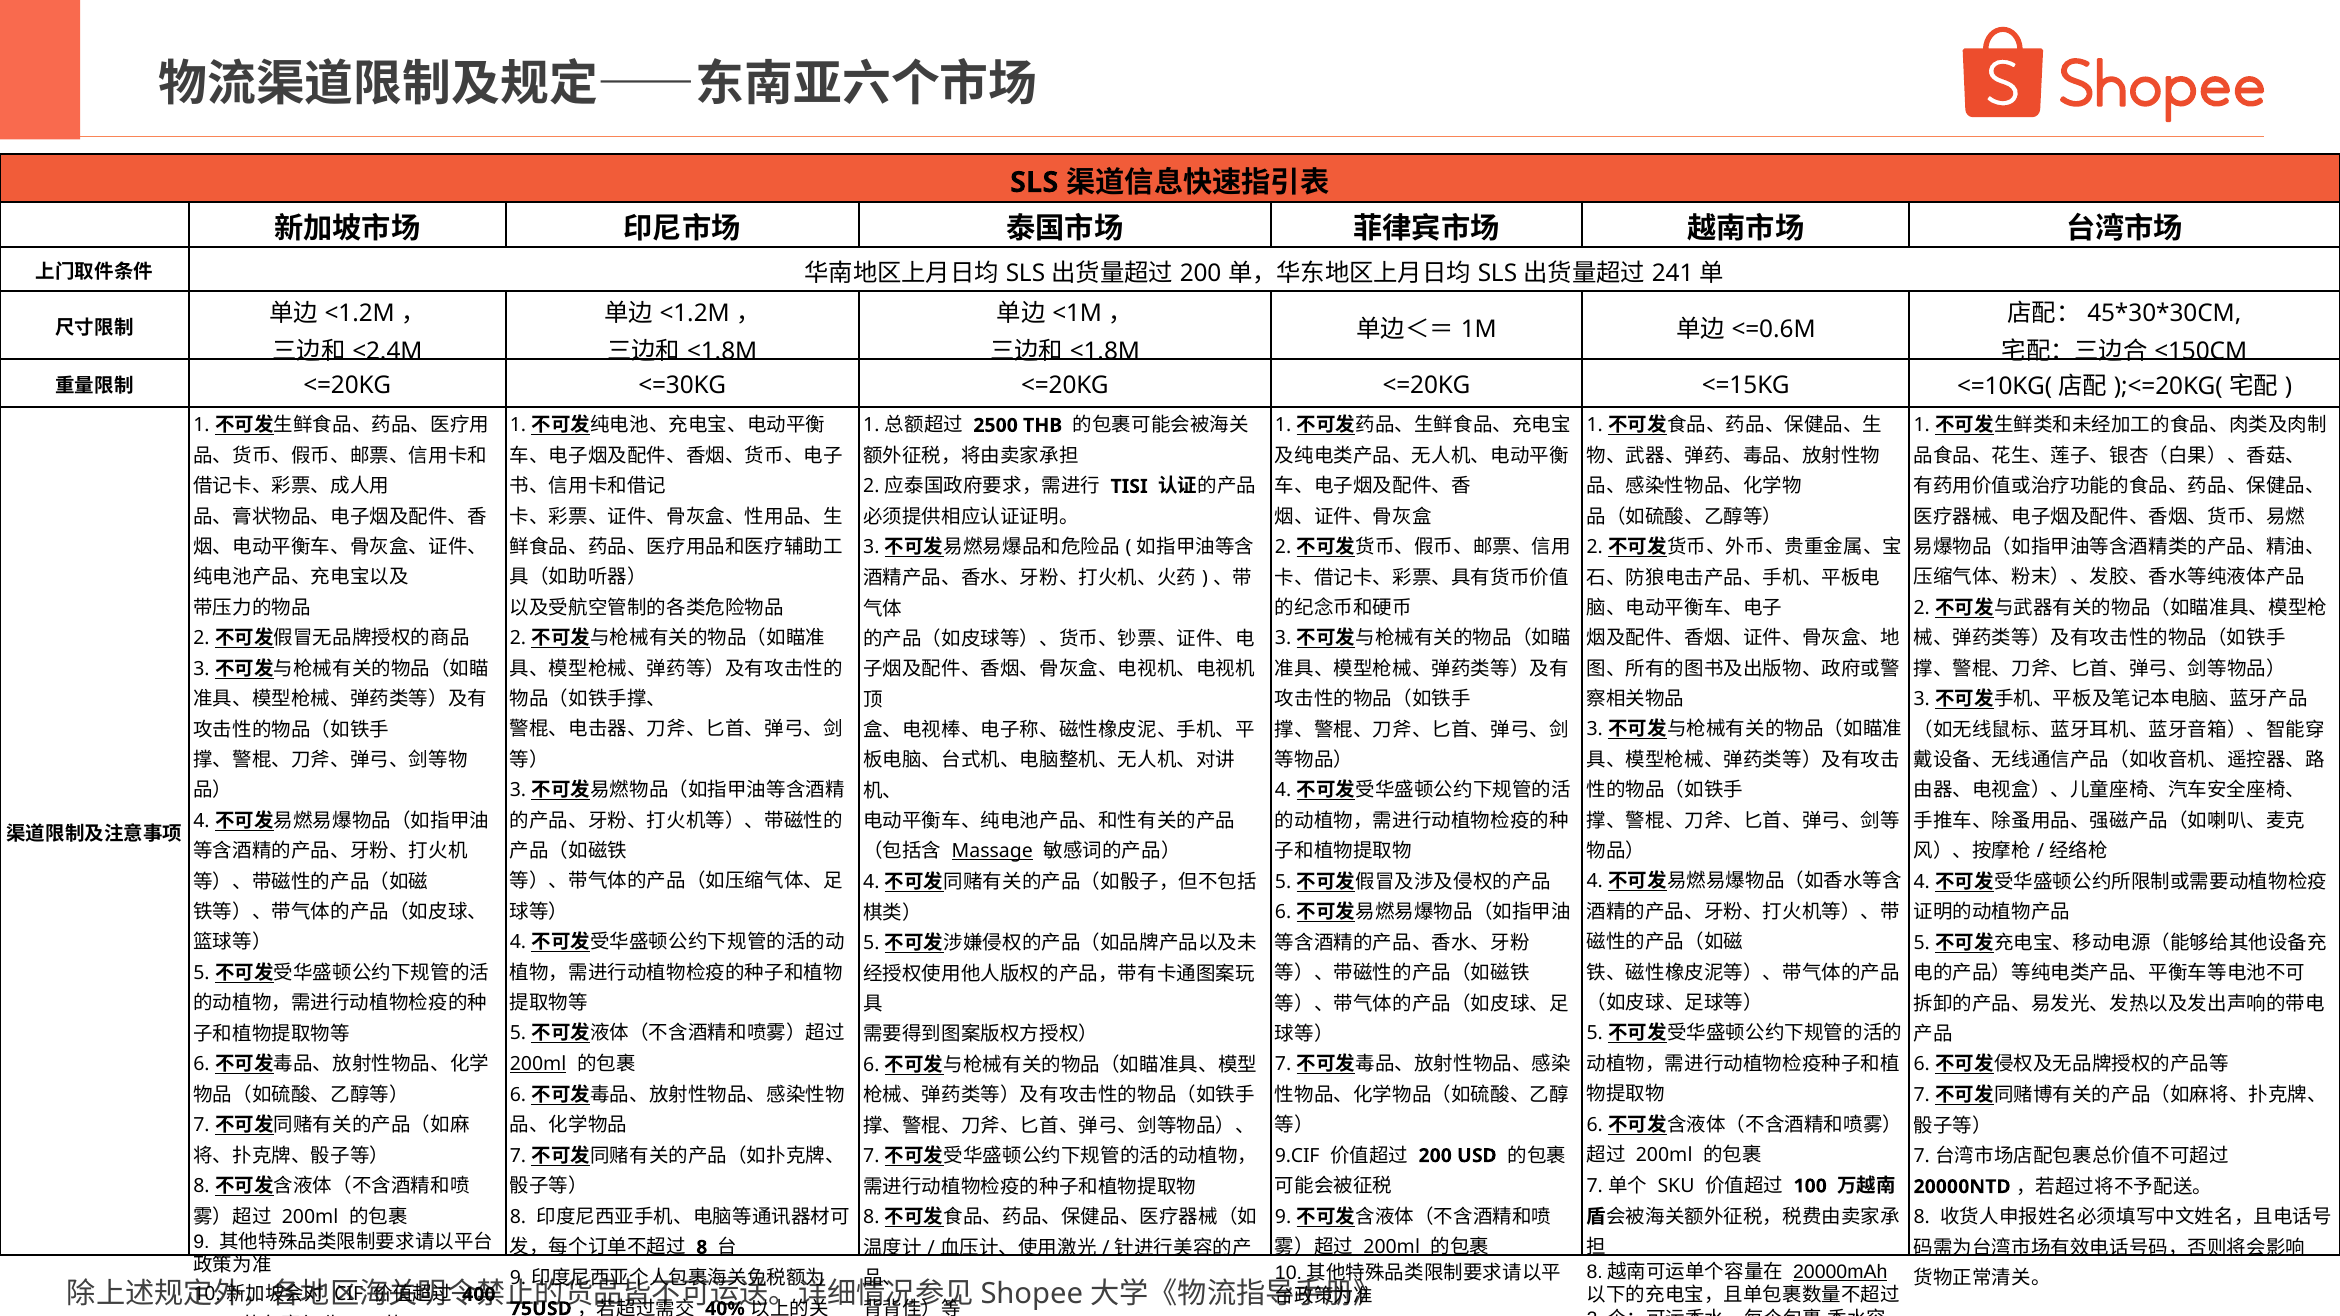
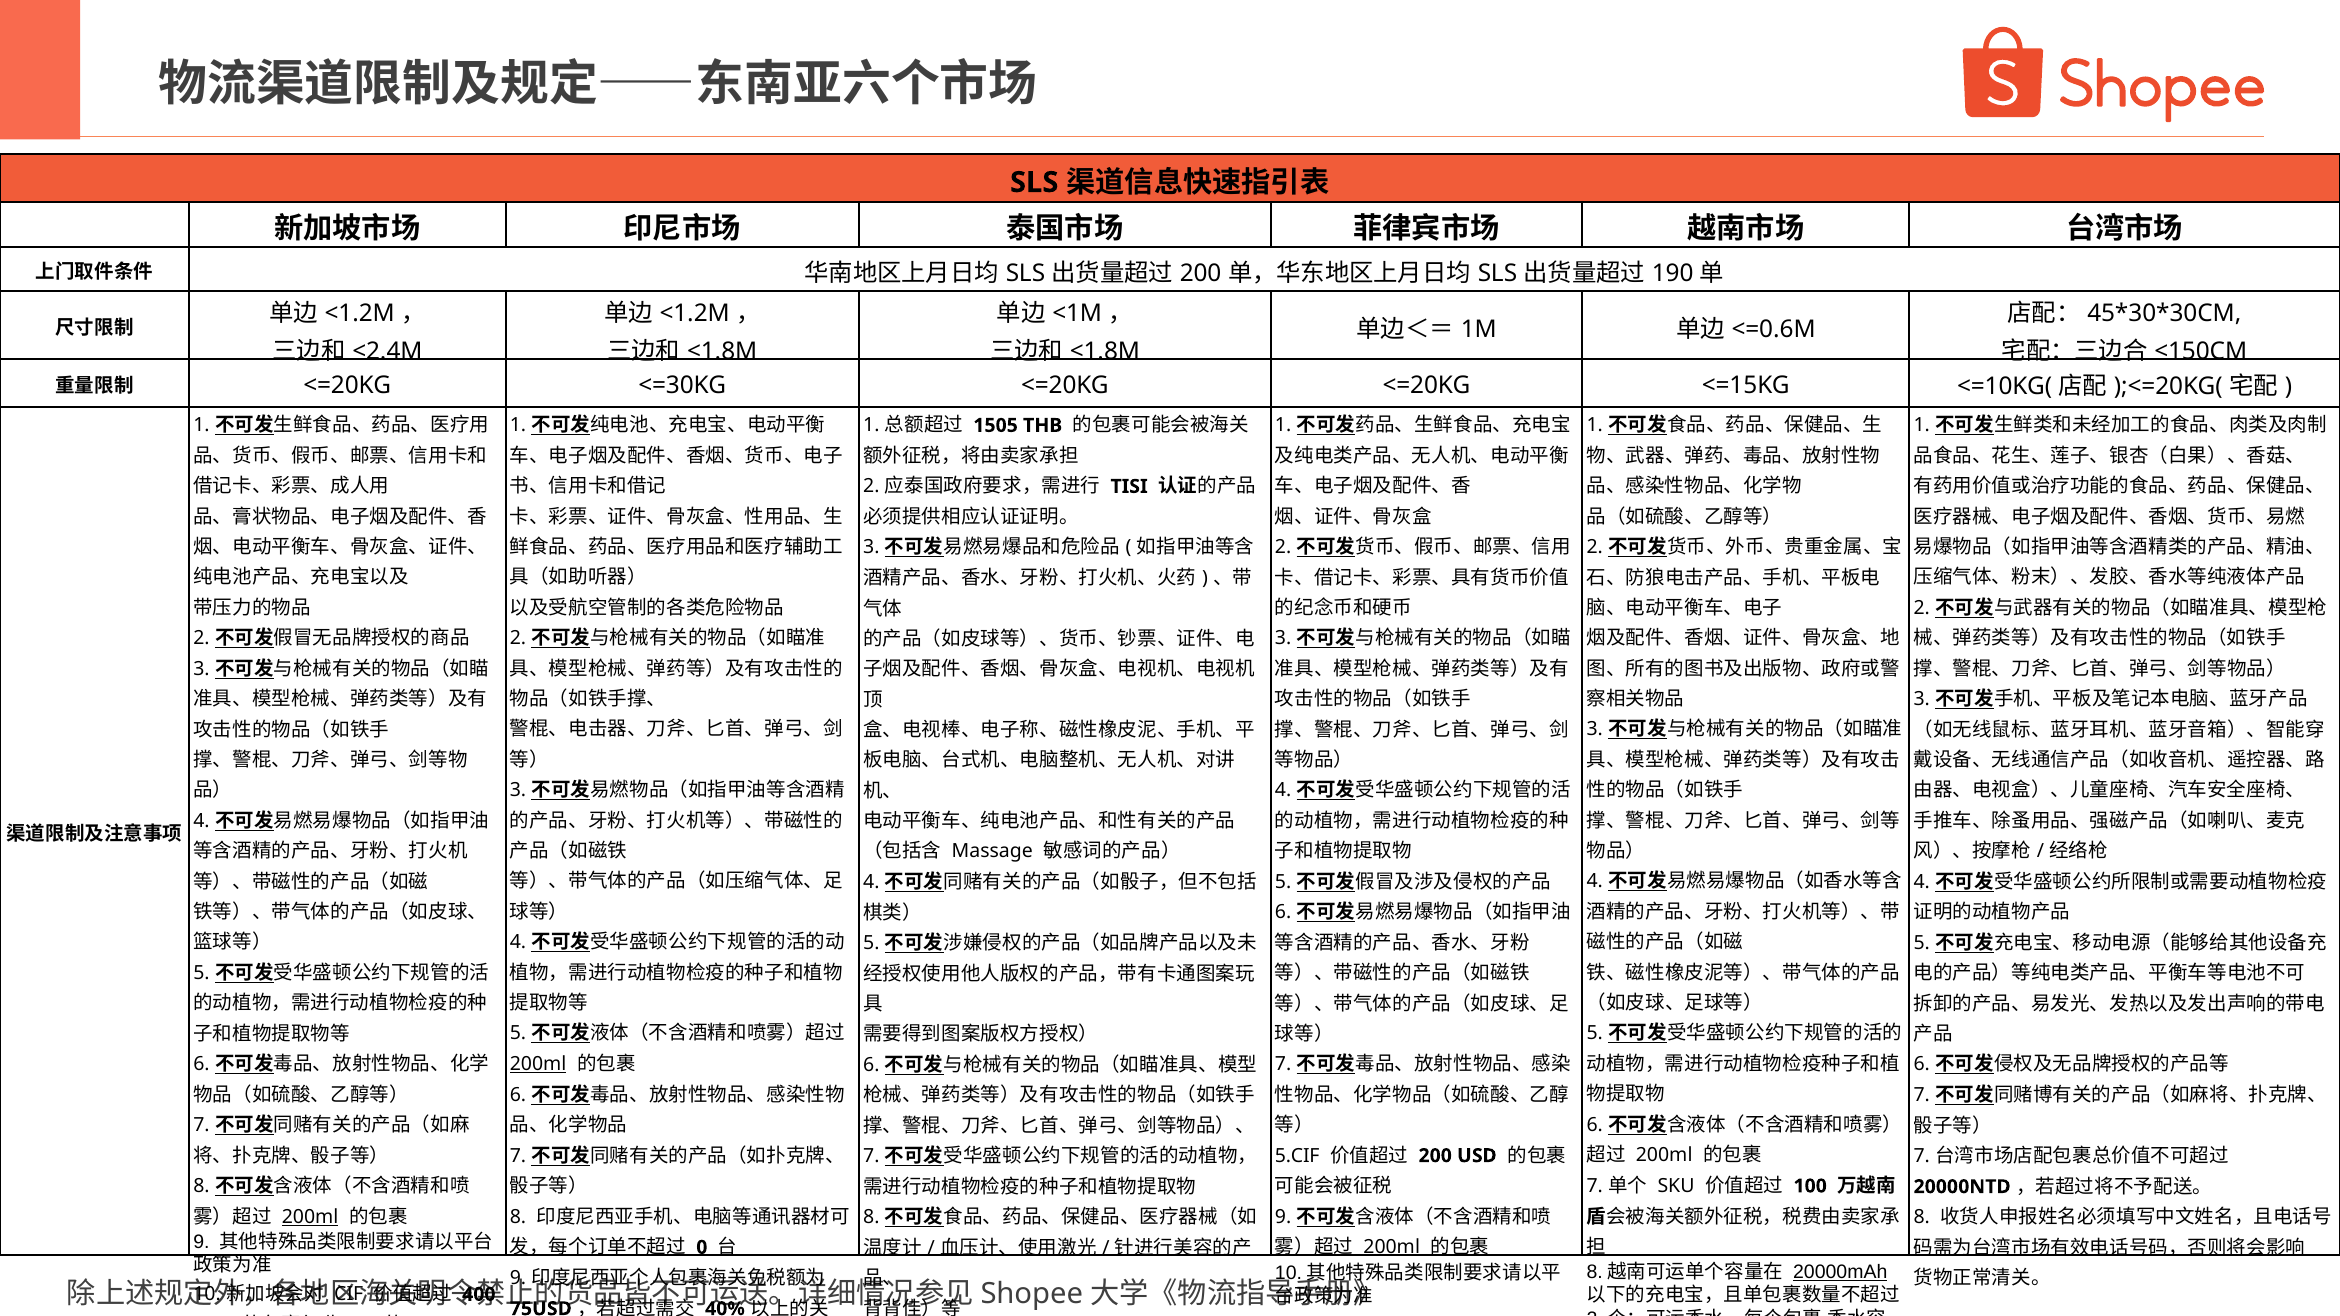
241: 241 -> 190 (1673, 273)
2500: 2500 -> 1505 (996, 426)
Massage underline: present -> none (992, 852)
9.CIF: 9.CIF -> 5.CIF (1297, 1156)
200ml underline: none -> present (310, 1217)
8: 8 -> 0 (702, 1248)
